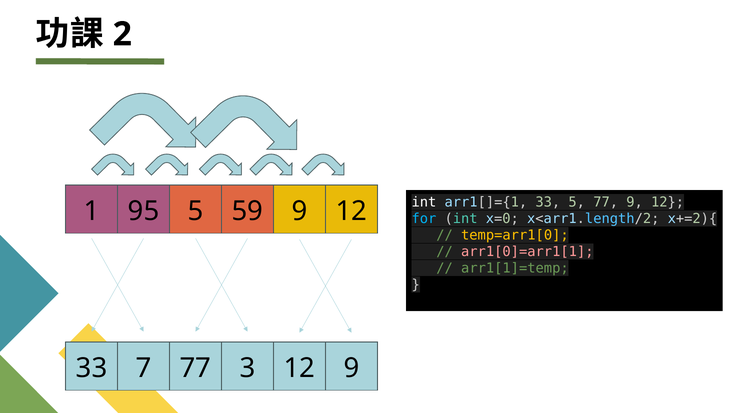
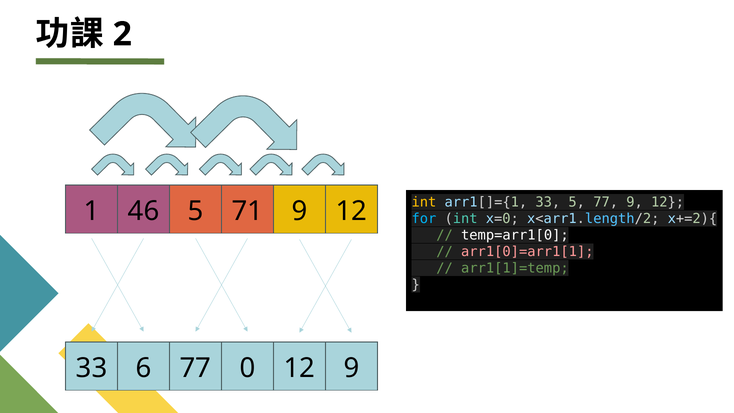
int colour: white -> yellow (424, 202)
95: 95 -> 46 (144, 211)
59: 59 -> 71 (247, 211)
temp=arr1[0 colour: yellow -> white (515, 235)
7: 7 -> 6 (144, 368)
3: 3 -> 0 (248, 368)
